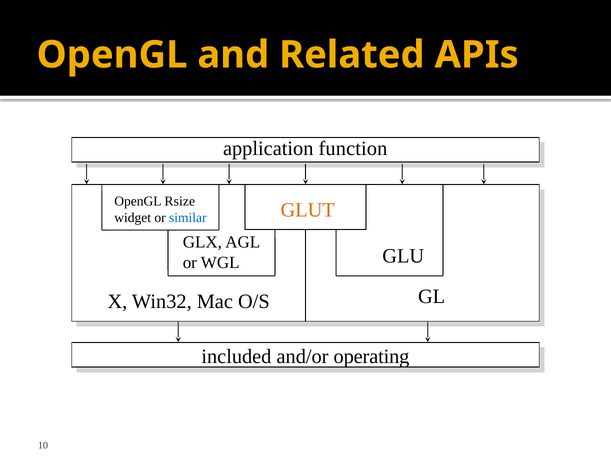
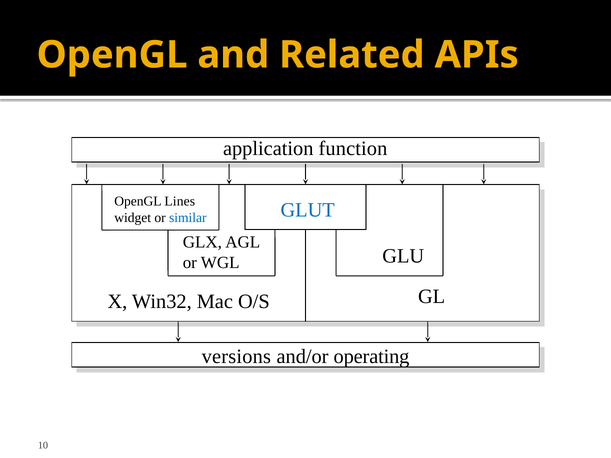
Rsize: Rsize -> Lines (180, 201)
GLUT colour: orange -> blue (308, 210)
included: included -> versions (236, 357)
